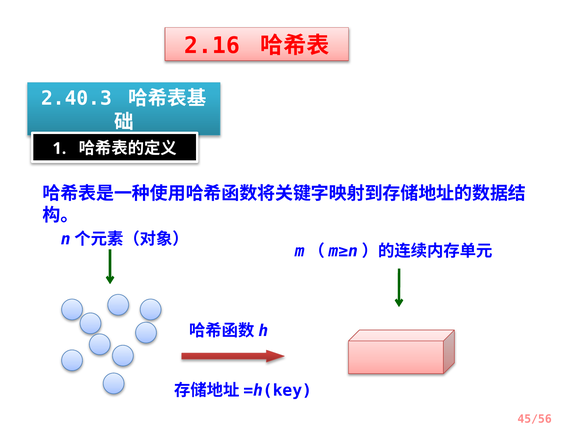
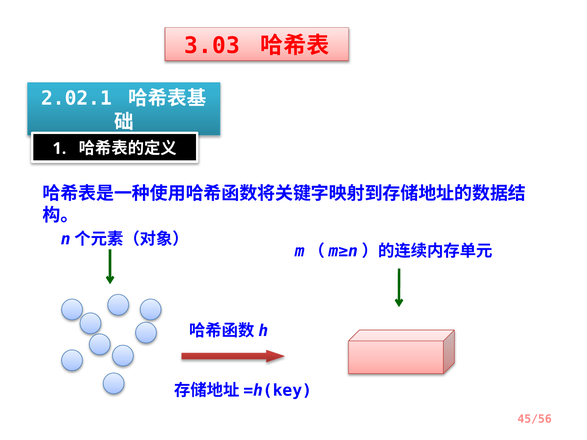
2.16: 2.16 -> 3.03 (212, 46)
2.40.3: 2.40.3 -> 2.02.1 (76, 99)
